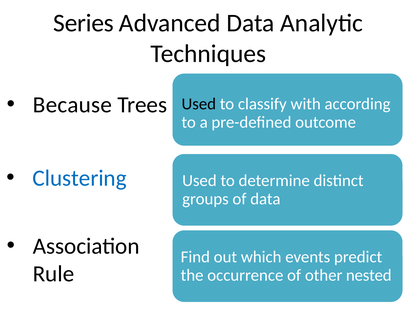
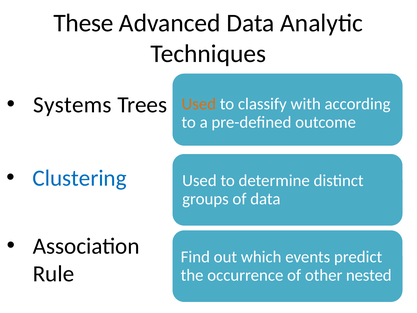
Series: Series -> These (84, 23)
Because: Because -> Systems (72, 105)
Used colour: black -> orange (199, 104)
